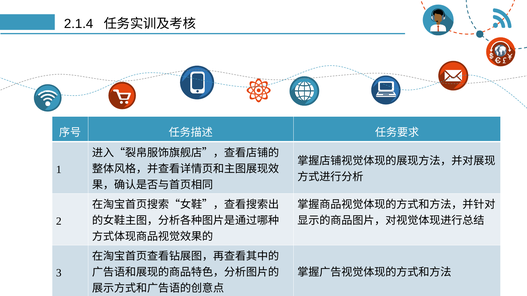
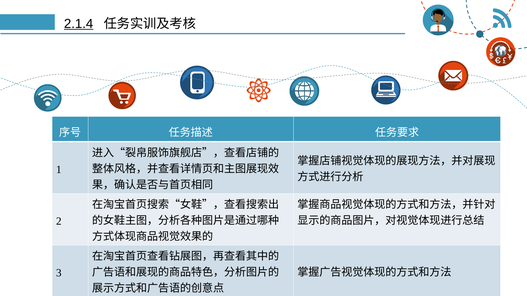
2.1.4 underline: none -> present (79, 24)
